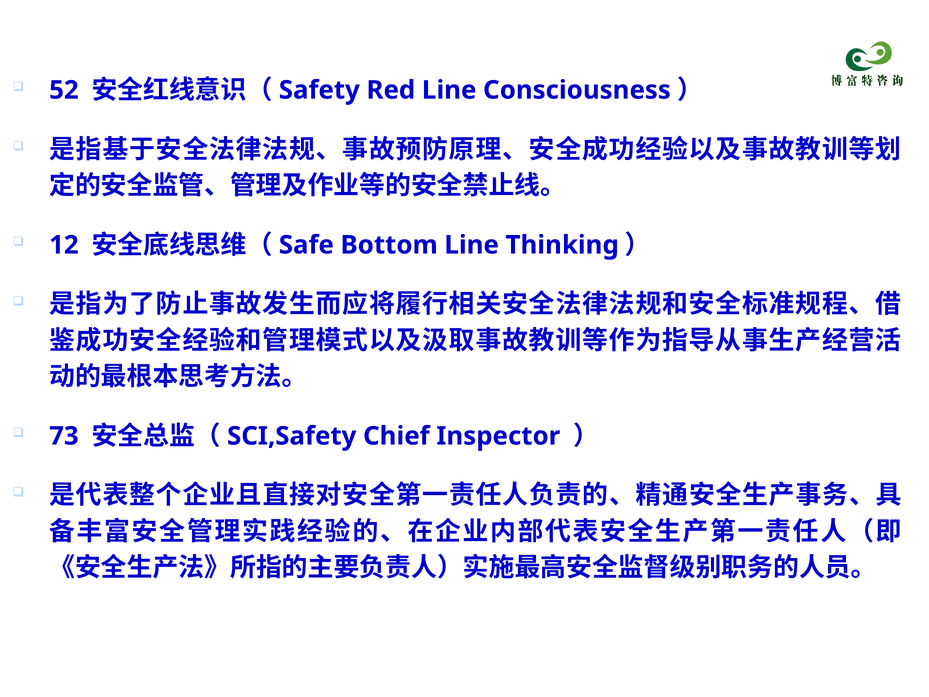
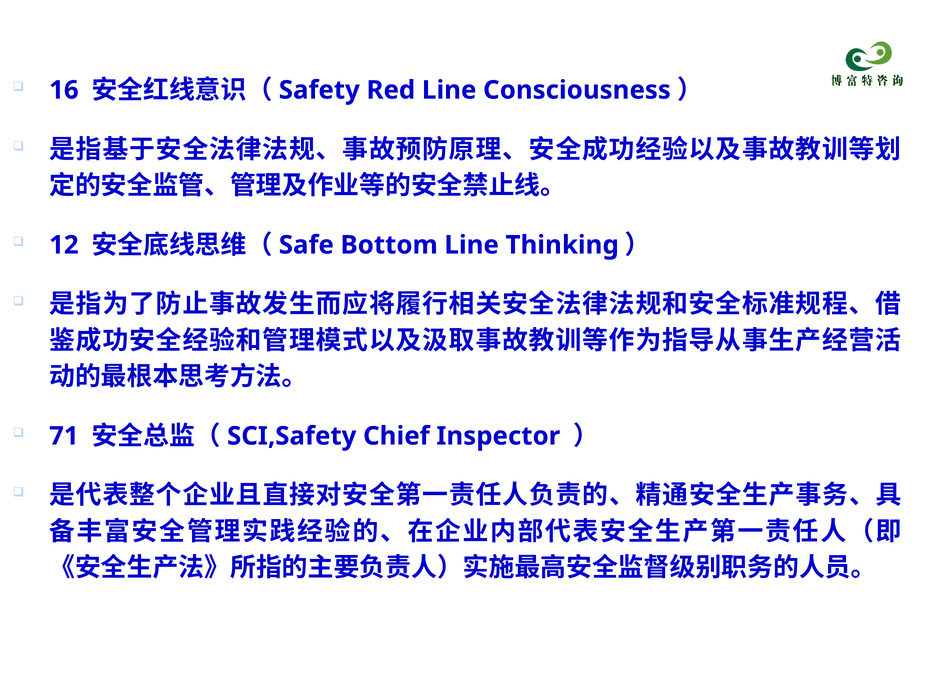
52: 52 -> 16 (64, 90)
73: 73 -> 71 (64, 436)
